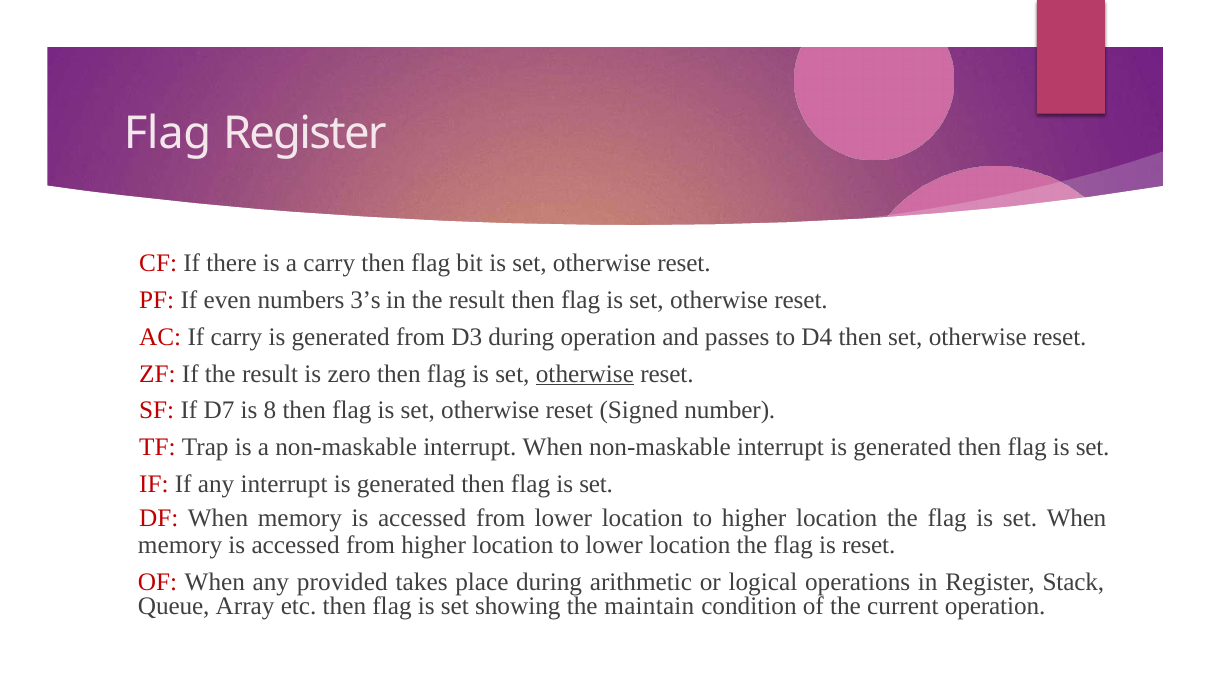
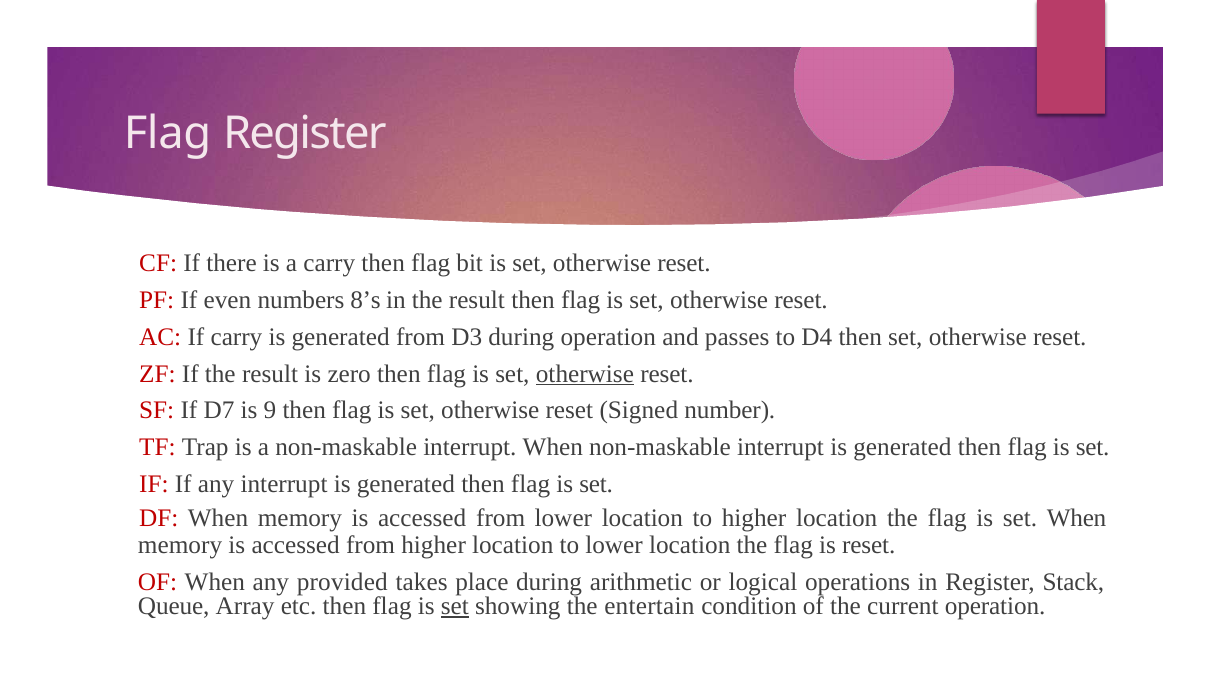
3’s: 3’s -> 8’s (365, 300)
8: 8 -> 9 (270, 411)
set underline: none -> present (455, 606)
maintain: maintain -> entertain (649, 606)
